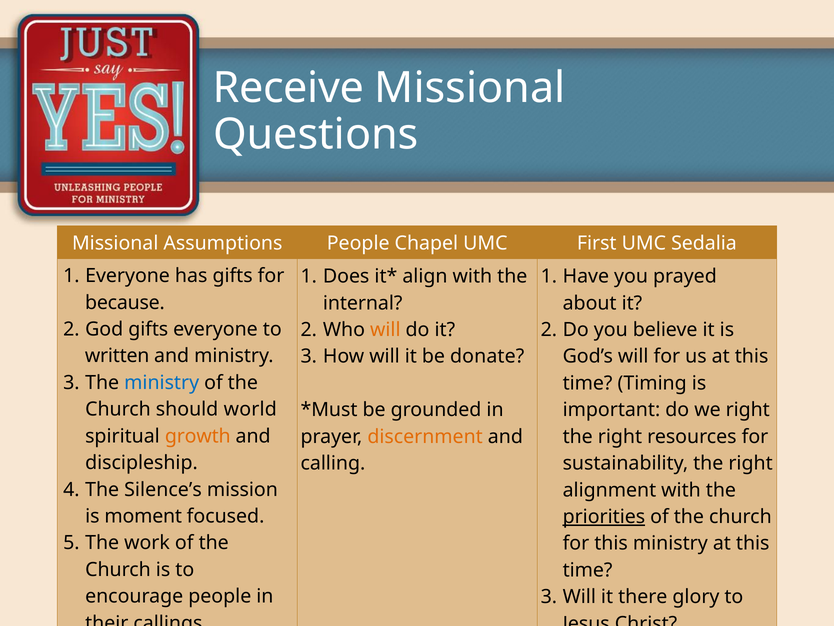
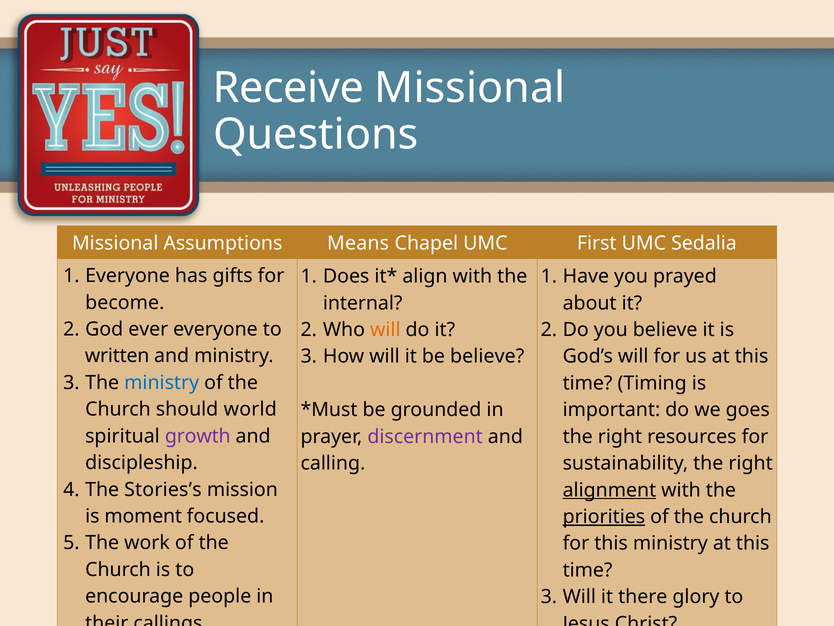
Assumptions People: People -> Means (358, 243)
because: because -> become (125, 302)
God gifts: gifts -> ever (148, 329)
be donate: donate -> believe (487, 356)
we right: right -> goes (748, 410)
growth colour: orange -> purple (198, 436)
discernment colour: orange -> purple (425, 436)
Silence’s: Silence’s -> Stories’s (163, 489)
alignment underline: none -> present (609, 490)
